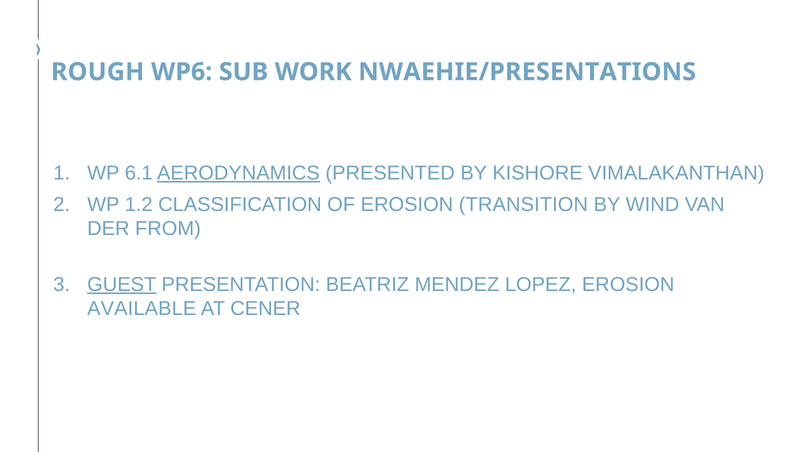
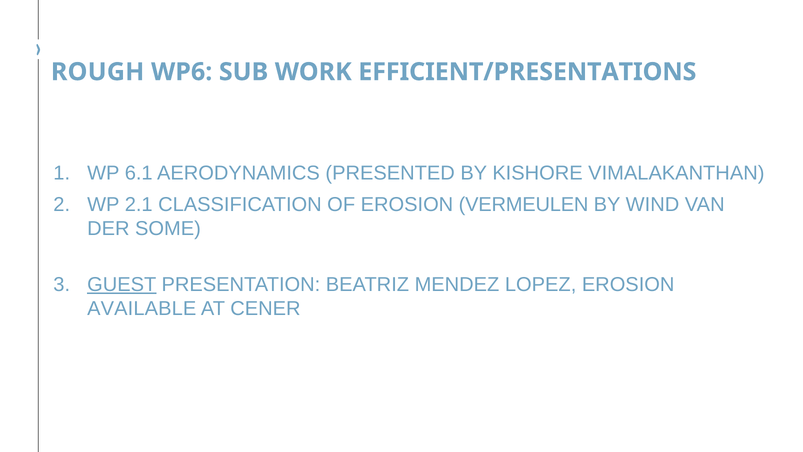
NWAEHIE/PRESENTATIONS: NWAEHIE/PRESENTATIONS -> EFFICIENT/PRESENTATIONS (527, 72)
AERODYNAMICS underline: present -> none (238, 173)
1.2: 1.2 -> 2.1 (139, 205)
TRANSITION: TRANSITION -> VERMEULEN (524, 205)
FROM: FROM -> SOME (168, 229)
